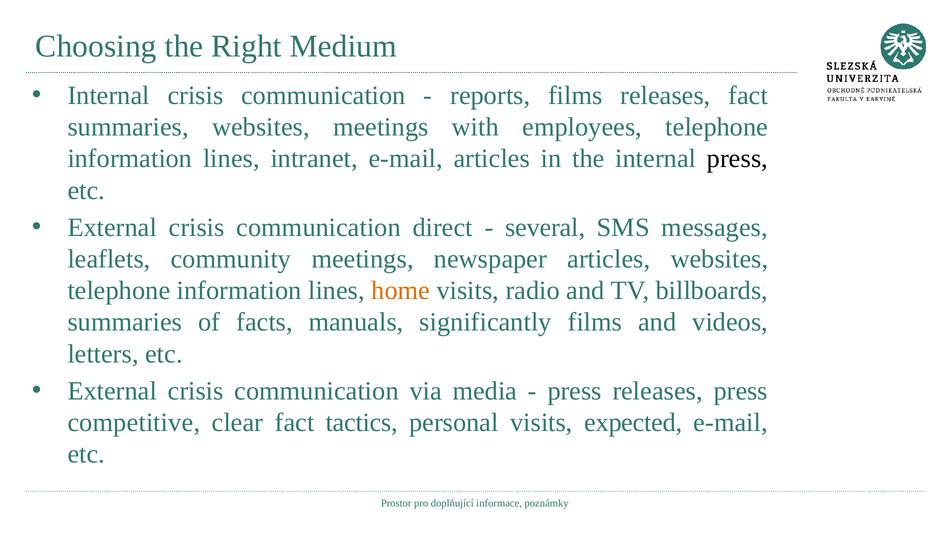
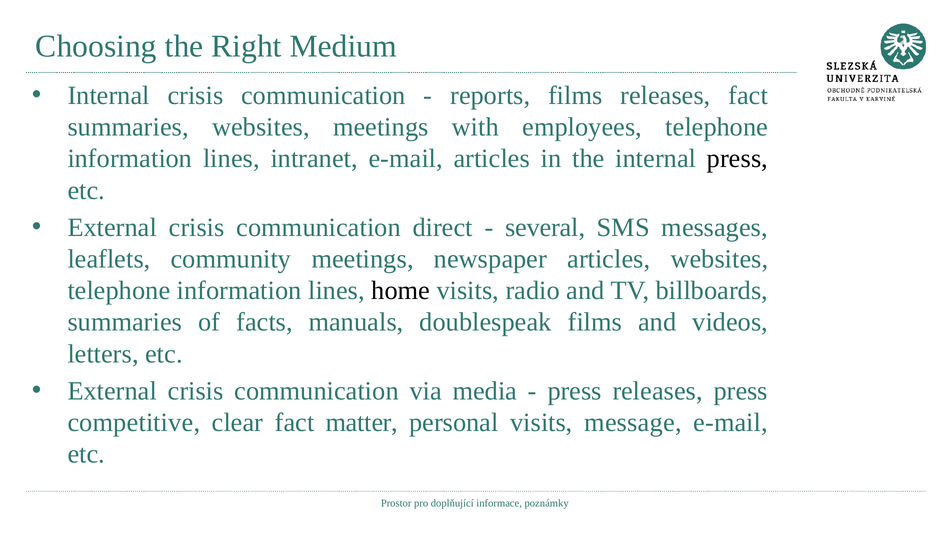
home colour: orange -> black (401, 291)
significantly: significantly -> doublespeak (486, 323)
tactics: tactics -> matter (362, 423)
expected: expected -> message (633, 423)
